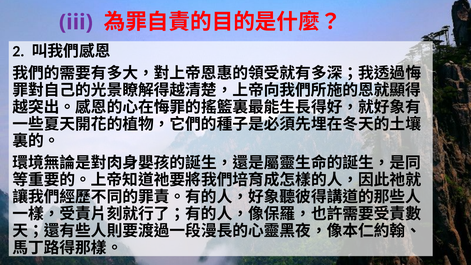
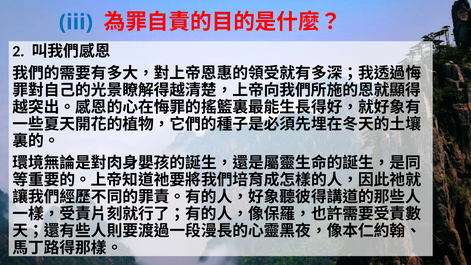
iii colour: purple -> blue (76, 22)
